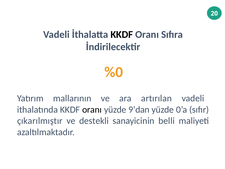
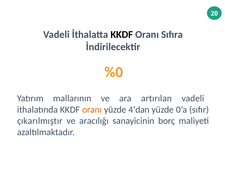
oranı colour: black -> orange (92, 109)
9’dan: 9’dan -> 4’dan (139, 109)
destekli: destekli -> aracılığı (94, 121)
belli: belli -> borç (167, 121)
